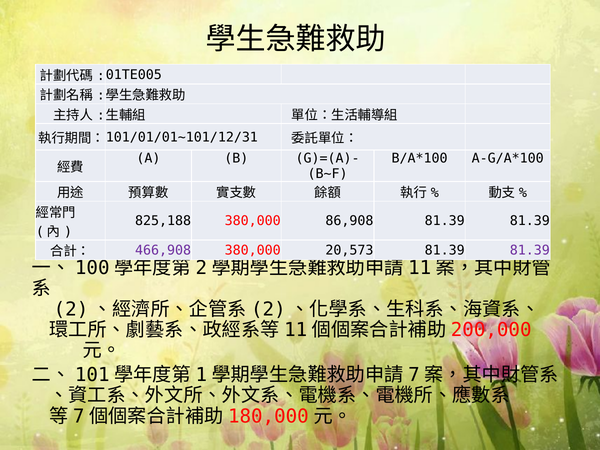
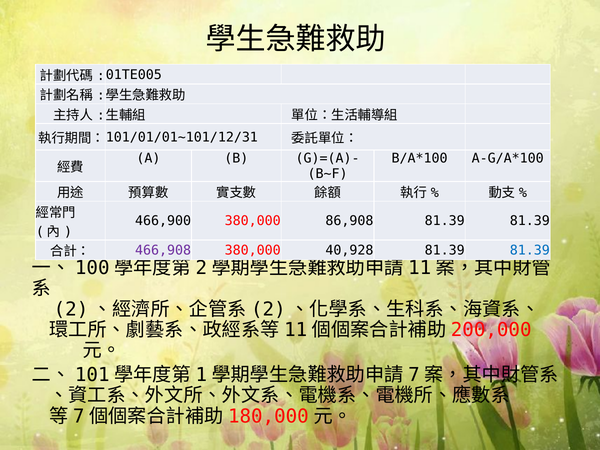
825,188: 825,188 -> 466,900 (163, 221)
20,573: 20,573 -> 40,928 (349, 250)
81.39 colour: purple -> blue (530, 250)
